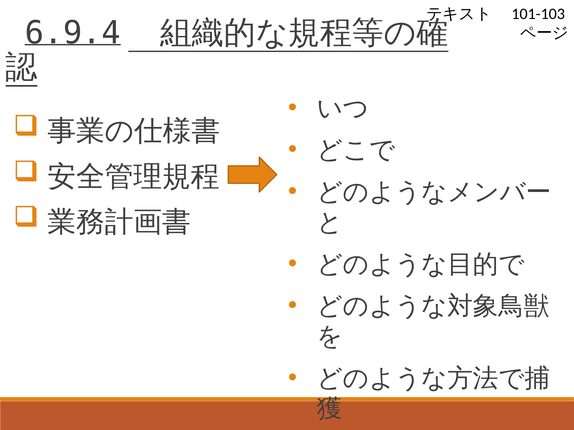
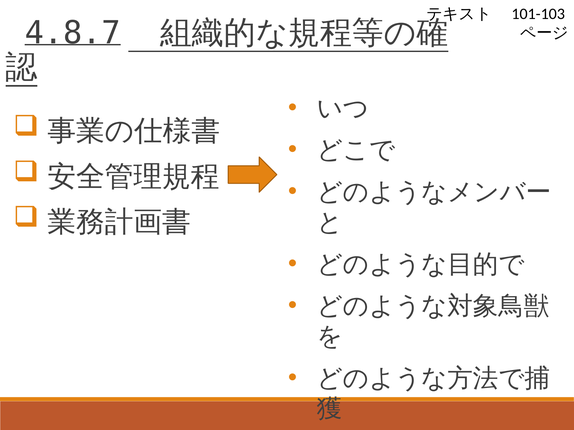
6.9.4: 6.9.4 -> 4.8.7 (73, 33)
